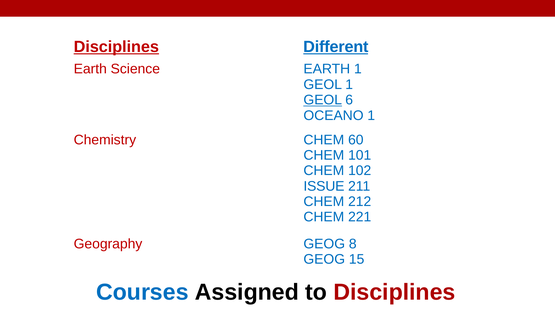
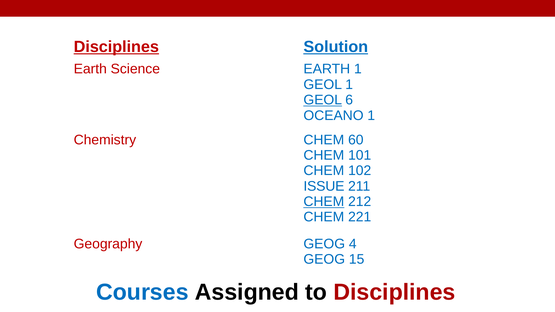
Different: Different -> Solution (336, 47)
CHEM underline: none -> present (324, 202)
8: 8 -> 4 (353, 244)
